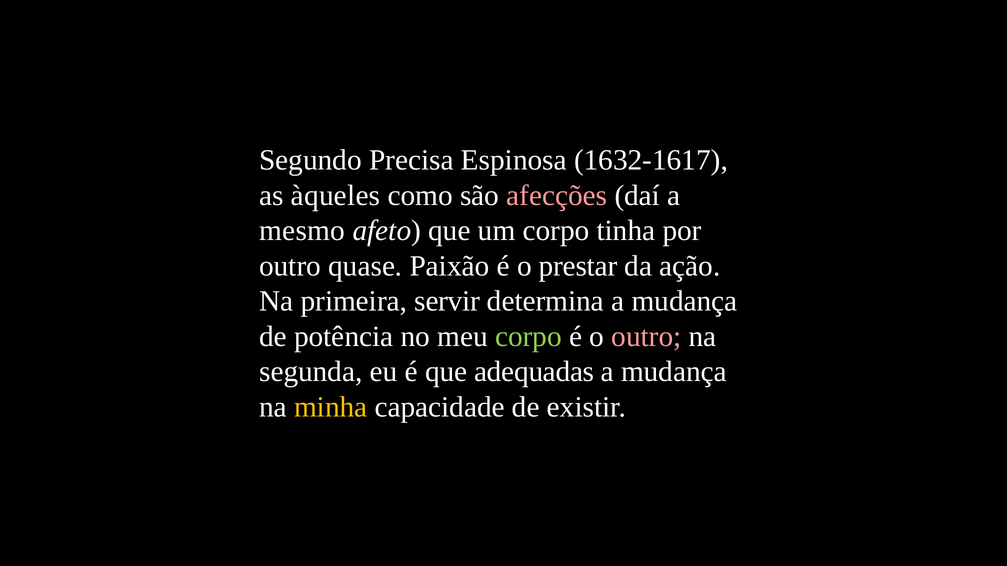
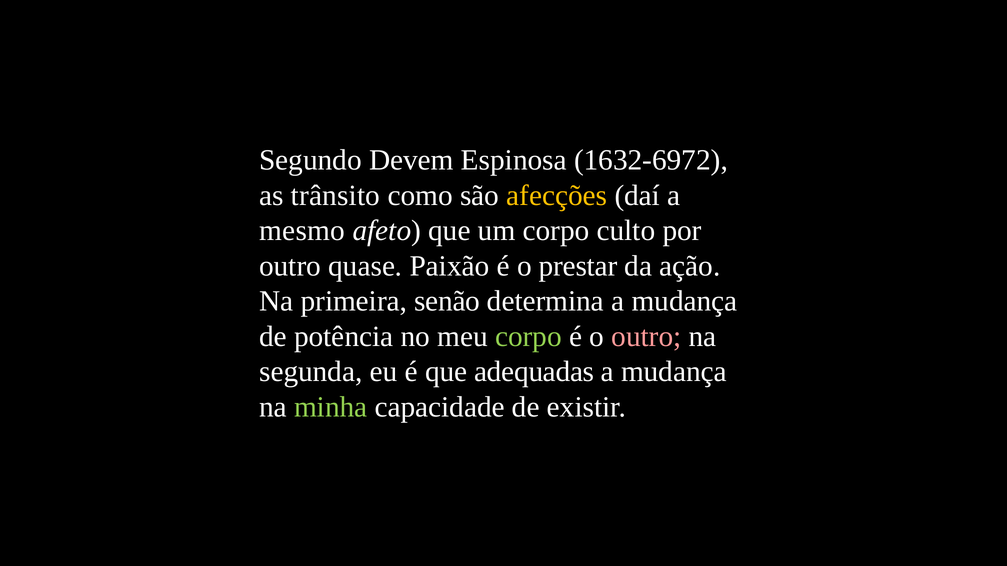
Precisa: Precisa -> Devem (411, 160)
1632-1617: 1632-1617 -> 1632-6972 (651, 160)
àqueles: àqueles -> trânsito (336, 196)
afecções colour: pink -> yellow (557, 196)
tinha: tinha -> culto (626, 231)
servir: servir -> senão (447, 301)
minha colour: yellow -> light green (331, 407)
